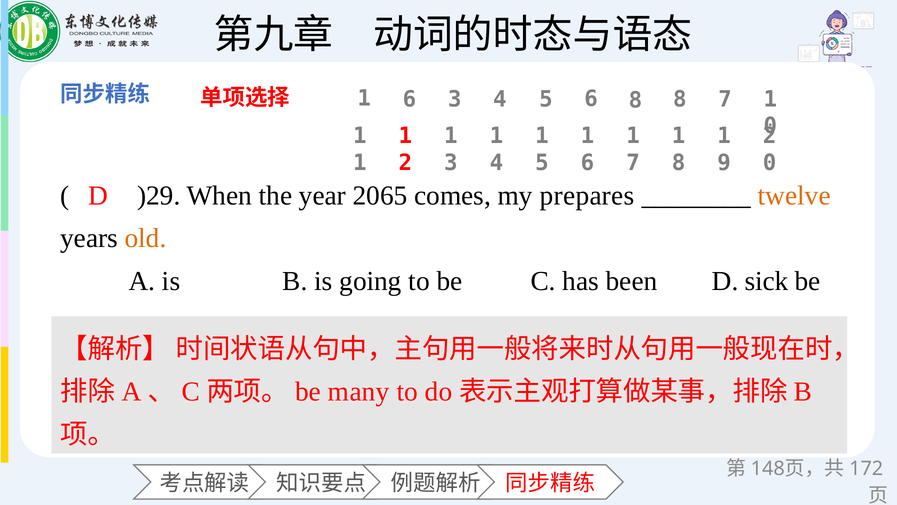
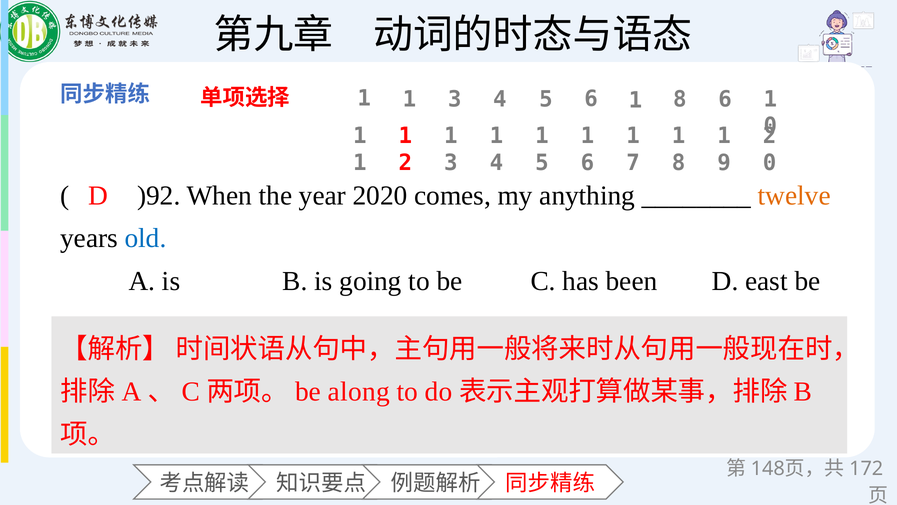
6: 6 -> 1 (409, 99)
5 6 8: 8 -> 1 (635, 100)
8 7: 7 -> 6 (725, 99)
)29: )29 -> )92 (159, 195)
2065: 2065 -> 2020 (380, 195)
prepares: prepares -> anything (587, 195)
old colour: orange -> blue (146, 238)
sick: sick -> east (766, 281)
many: many -> along (359, 391)
